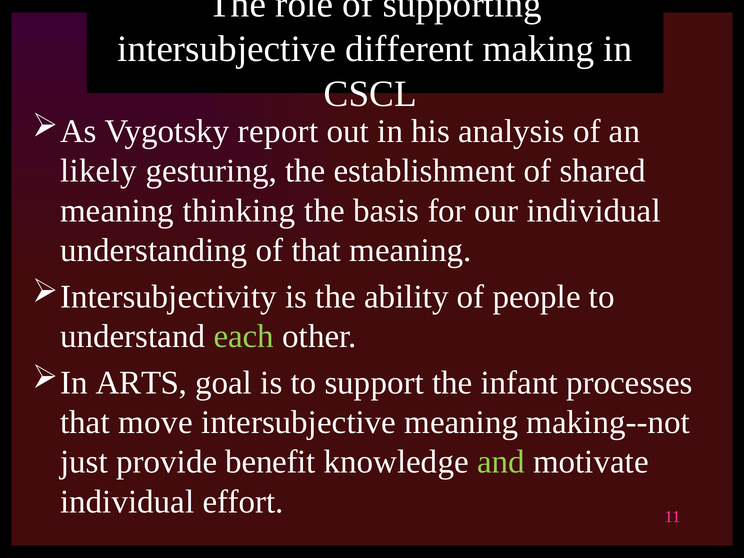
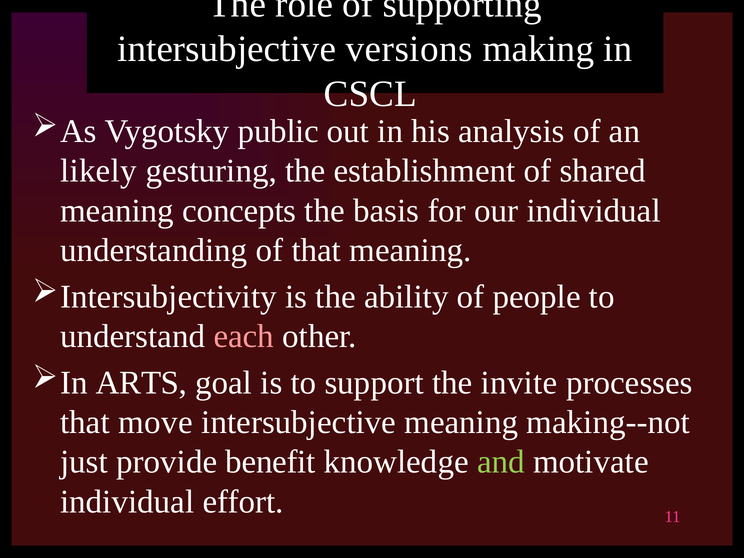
different: different -> versions (409, 49)
report: report -> public (278, 131)
thinking: thinking -> concepts (239, 211)
each colour: light green -> pink (244, 336)
infant: infant -> invite (519, 383)
